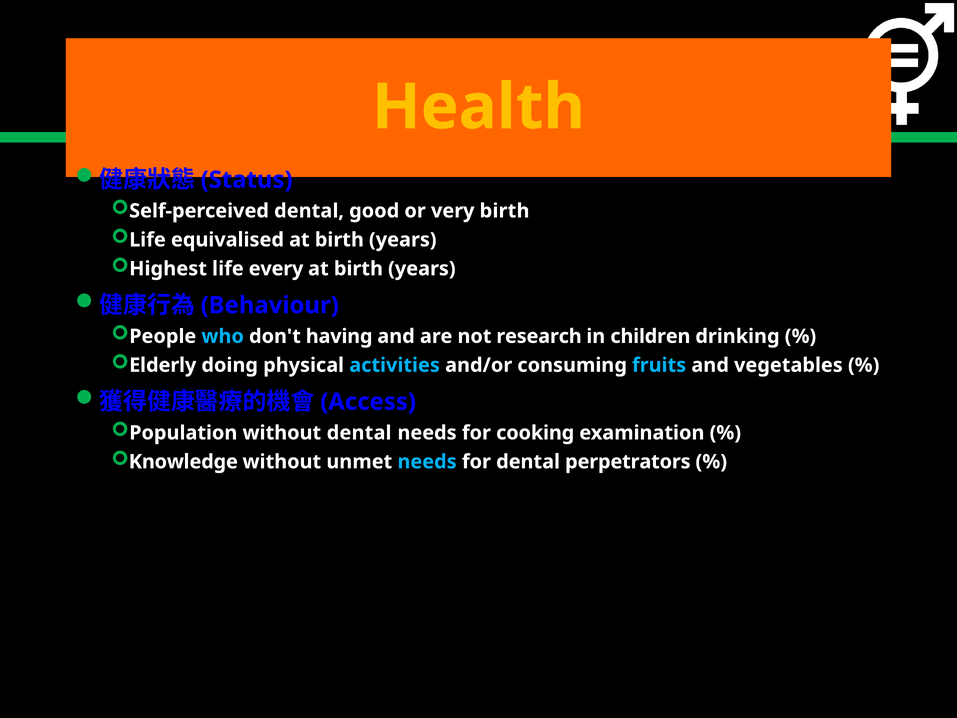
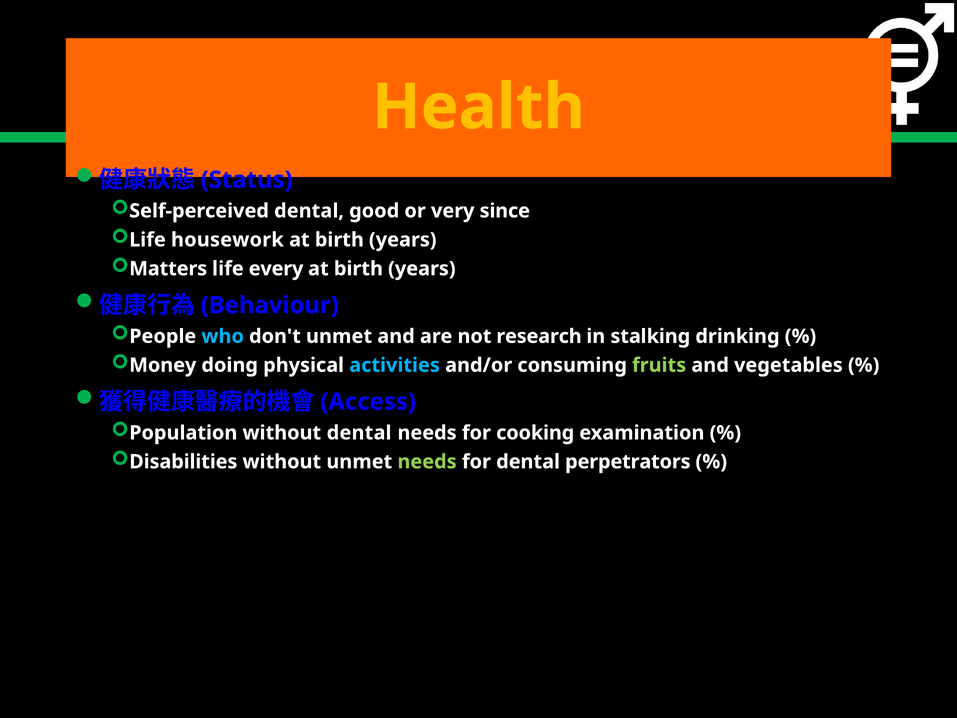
very birth: birth -> since (505, 211)
equivalised: equivalised -> housework (227, 240)
Highest: Highest -> Matters (168, 269)
don't having: having -> unmet (339, 336)
children: children -> stalking (650, 336)
Elderly: Elderly -> Money (163, 365)
fruits colour: light blue -> light green (659, 365)
Knowledge: Knowledge -> Disabilities (183, 462)
needs colour: light blue -> light green (427, 462)
